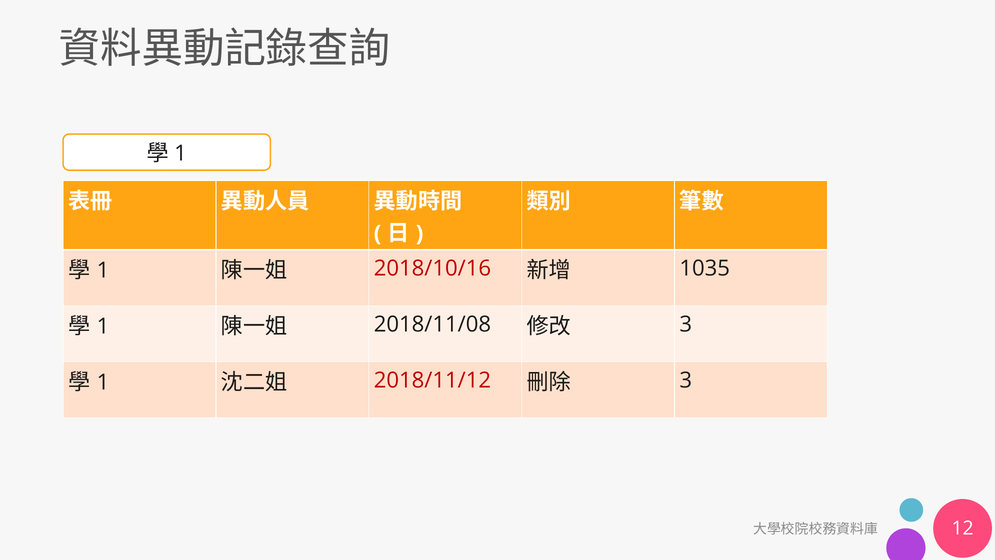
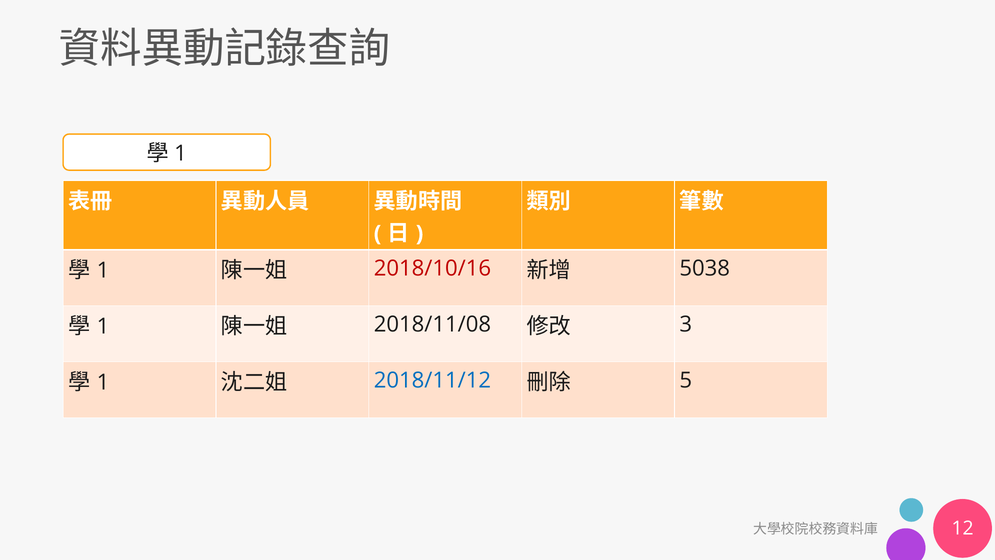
1035: 1035 -> 5038 (705, 268)
2018/11/12 colour: red -> blue (432, 380)
3: 3 -> 5 (686, 380)
